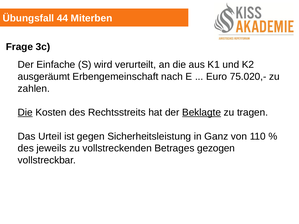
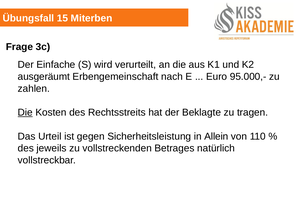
44: 44 -> 15 (62, 18)
75.020,-: 75.020,- -> 95.000,- (248, 77)
Beklagte underline: present -> none (202, 113)
Ganz: Ganz -> Allein (216, 136)
gezogen: gezogen -> natürlich (216, 148)
